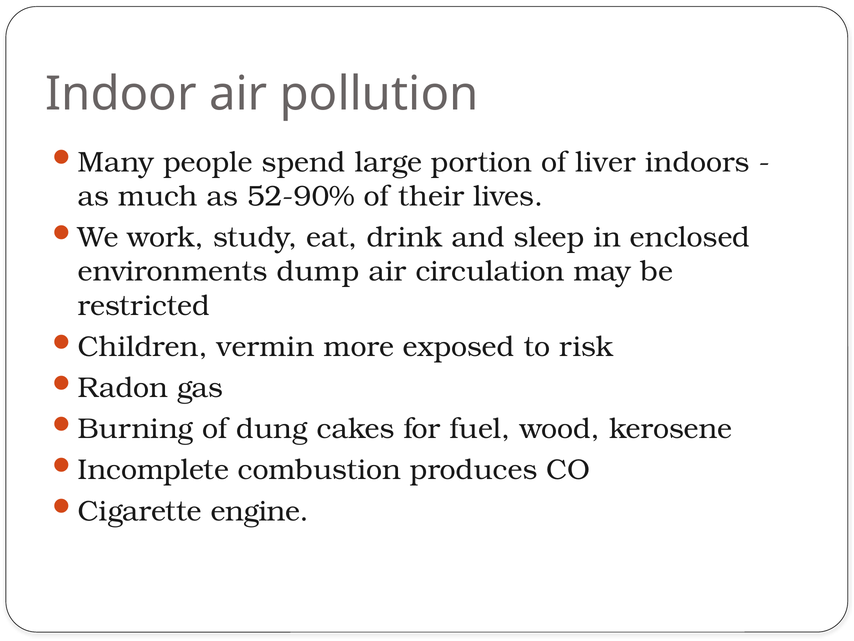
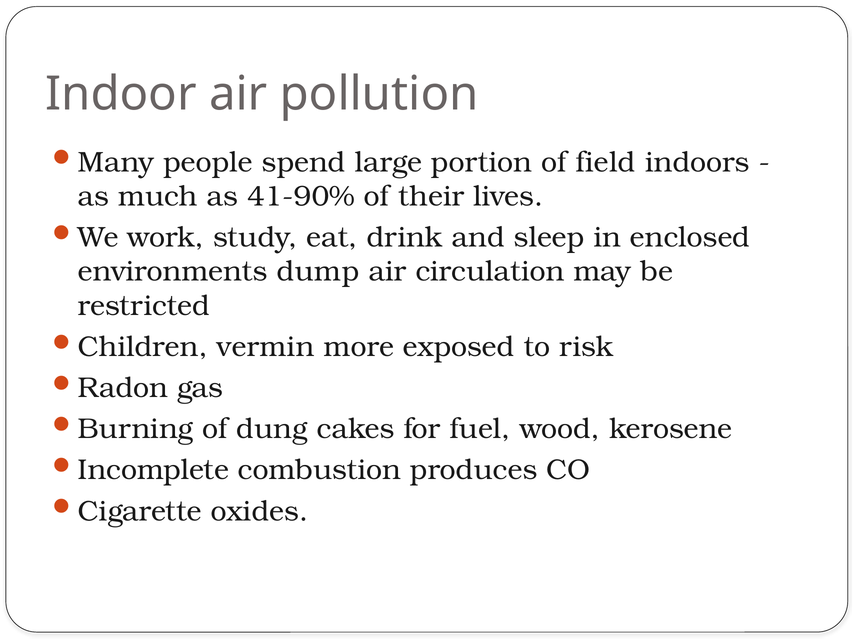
liver: liver -> field (606, 162)
52-90%: 52-90% -> 41-90% (301, 196)
engine: engine -> oxides (260, 511)
